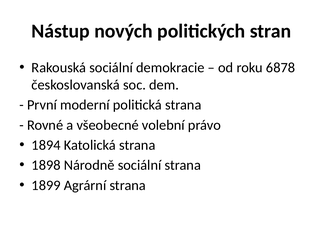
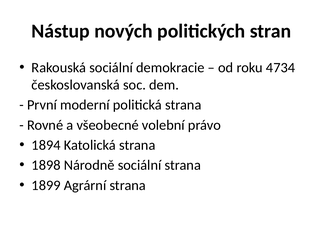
6878: 6878 -> 4734 (281, 68)
